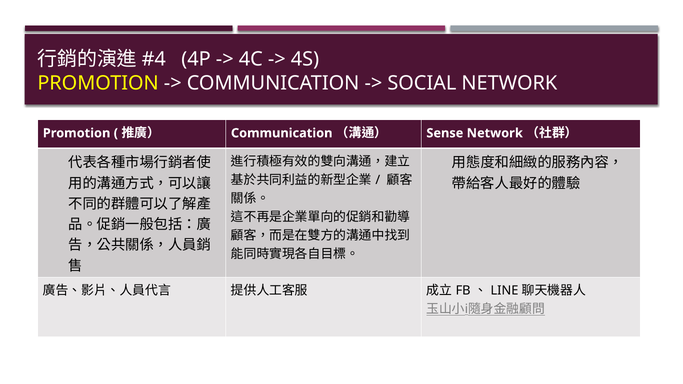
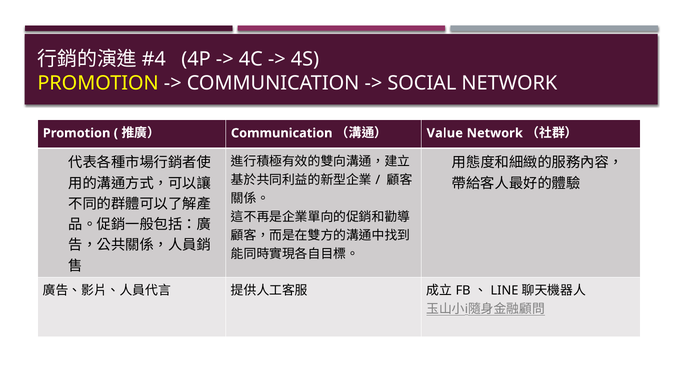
Sense: Sense -> Value (445, 133)
